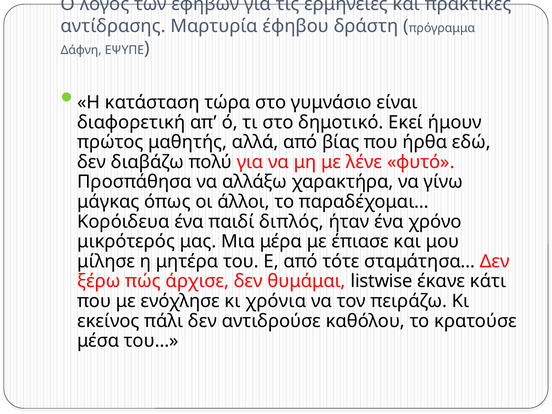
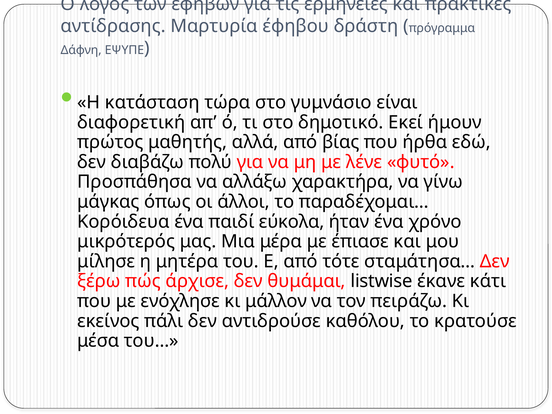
διπλός: διπλός -> εύκολα (292, 222)
χρόνια: χρόνια -> μάλλον (276, 301)
